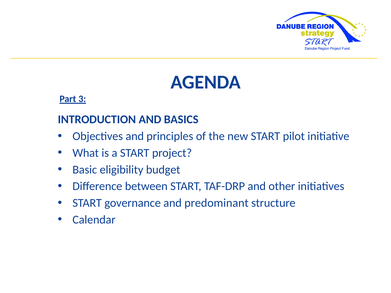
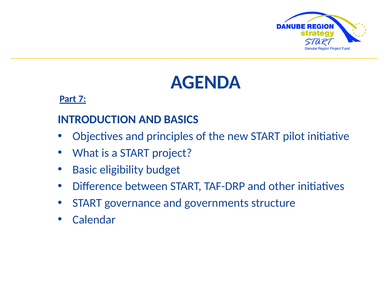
3: 3 -> 7 (82, 99)
predominant: predominant -> governments (217, 203)
